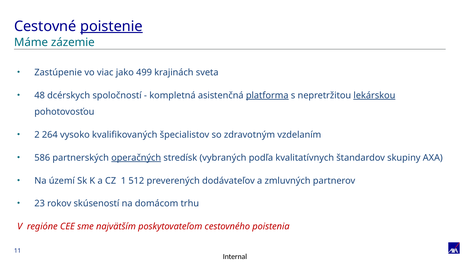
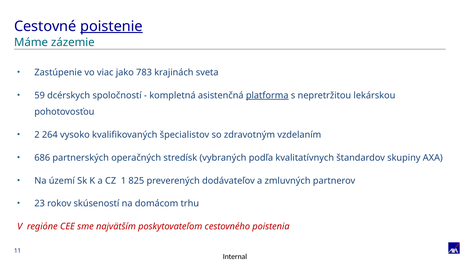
499: 499 -> 783 (144, 73)
48: 48 -> 59 (40, 96)
lekárskou underline: present -> none (374, 96)
586: 586 -> 686 (42, 158)
operačných underline: present -> none (136, 158)
512: 512 -> 825 (136, 181)
